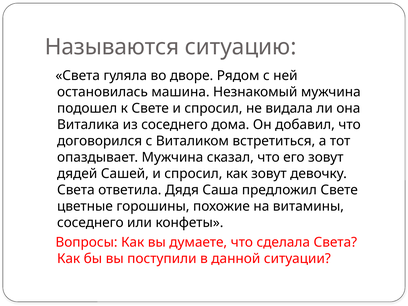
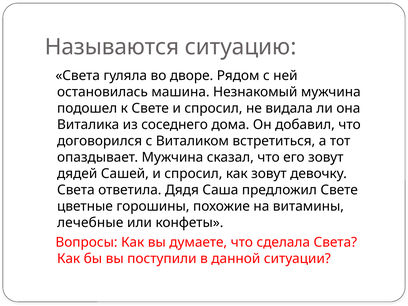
соседнего: соседнего -> лечебные (90, 223)
